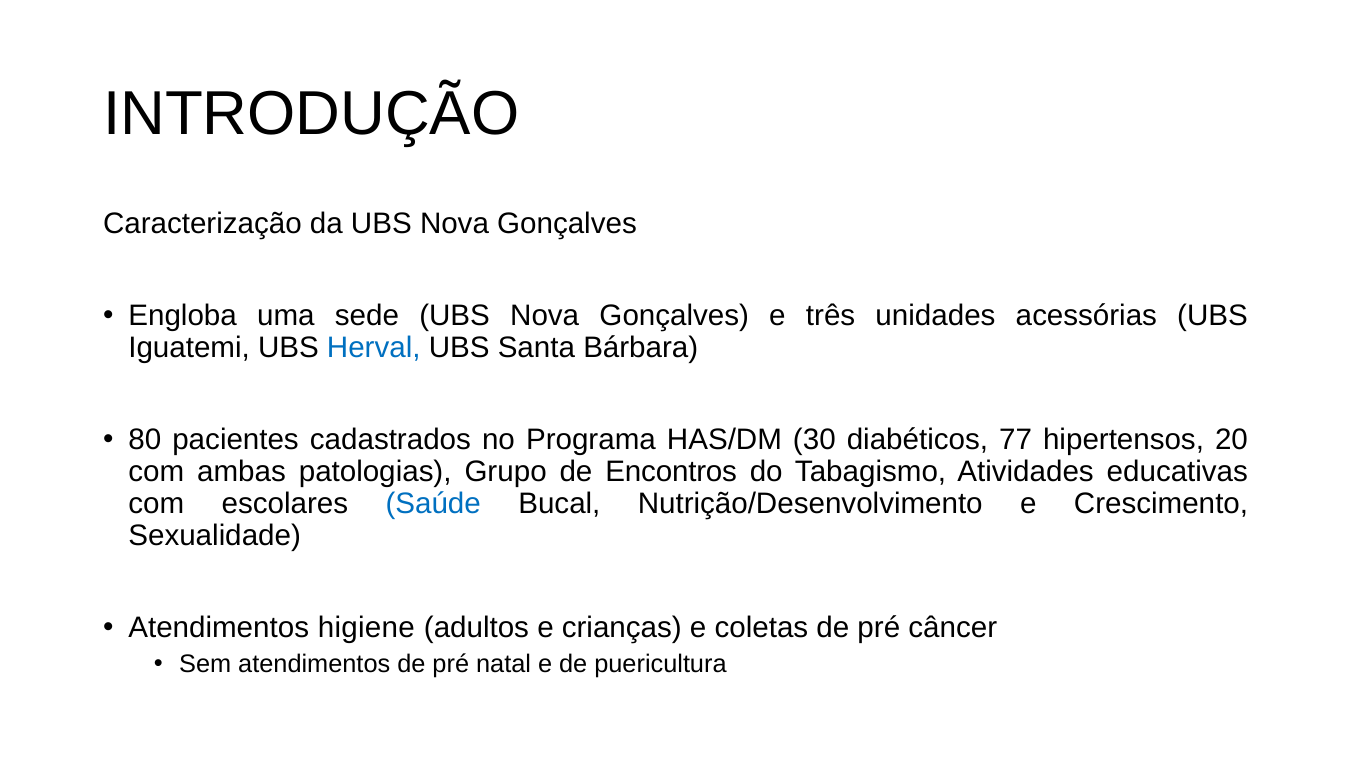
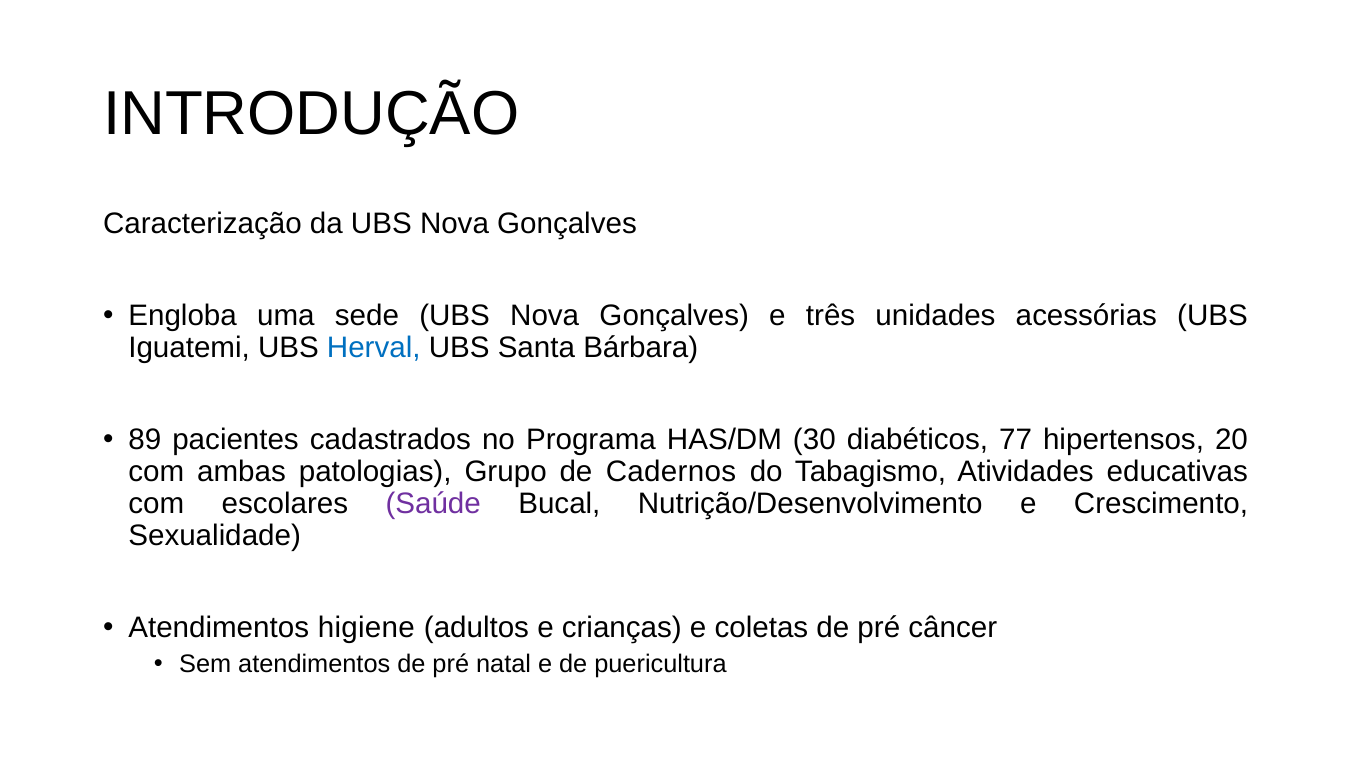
80: 80 -> 89 (145, 439)
Encontros: Encontros -> Cadernos (671, 471)
Saúde colour: blue -> purple (433, 503)
